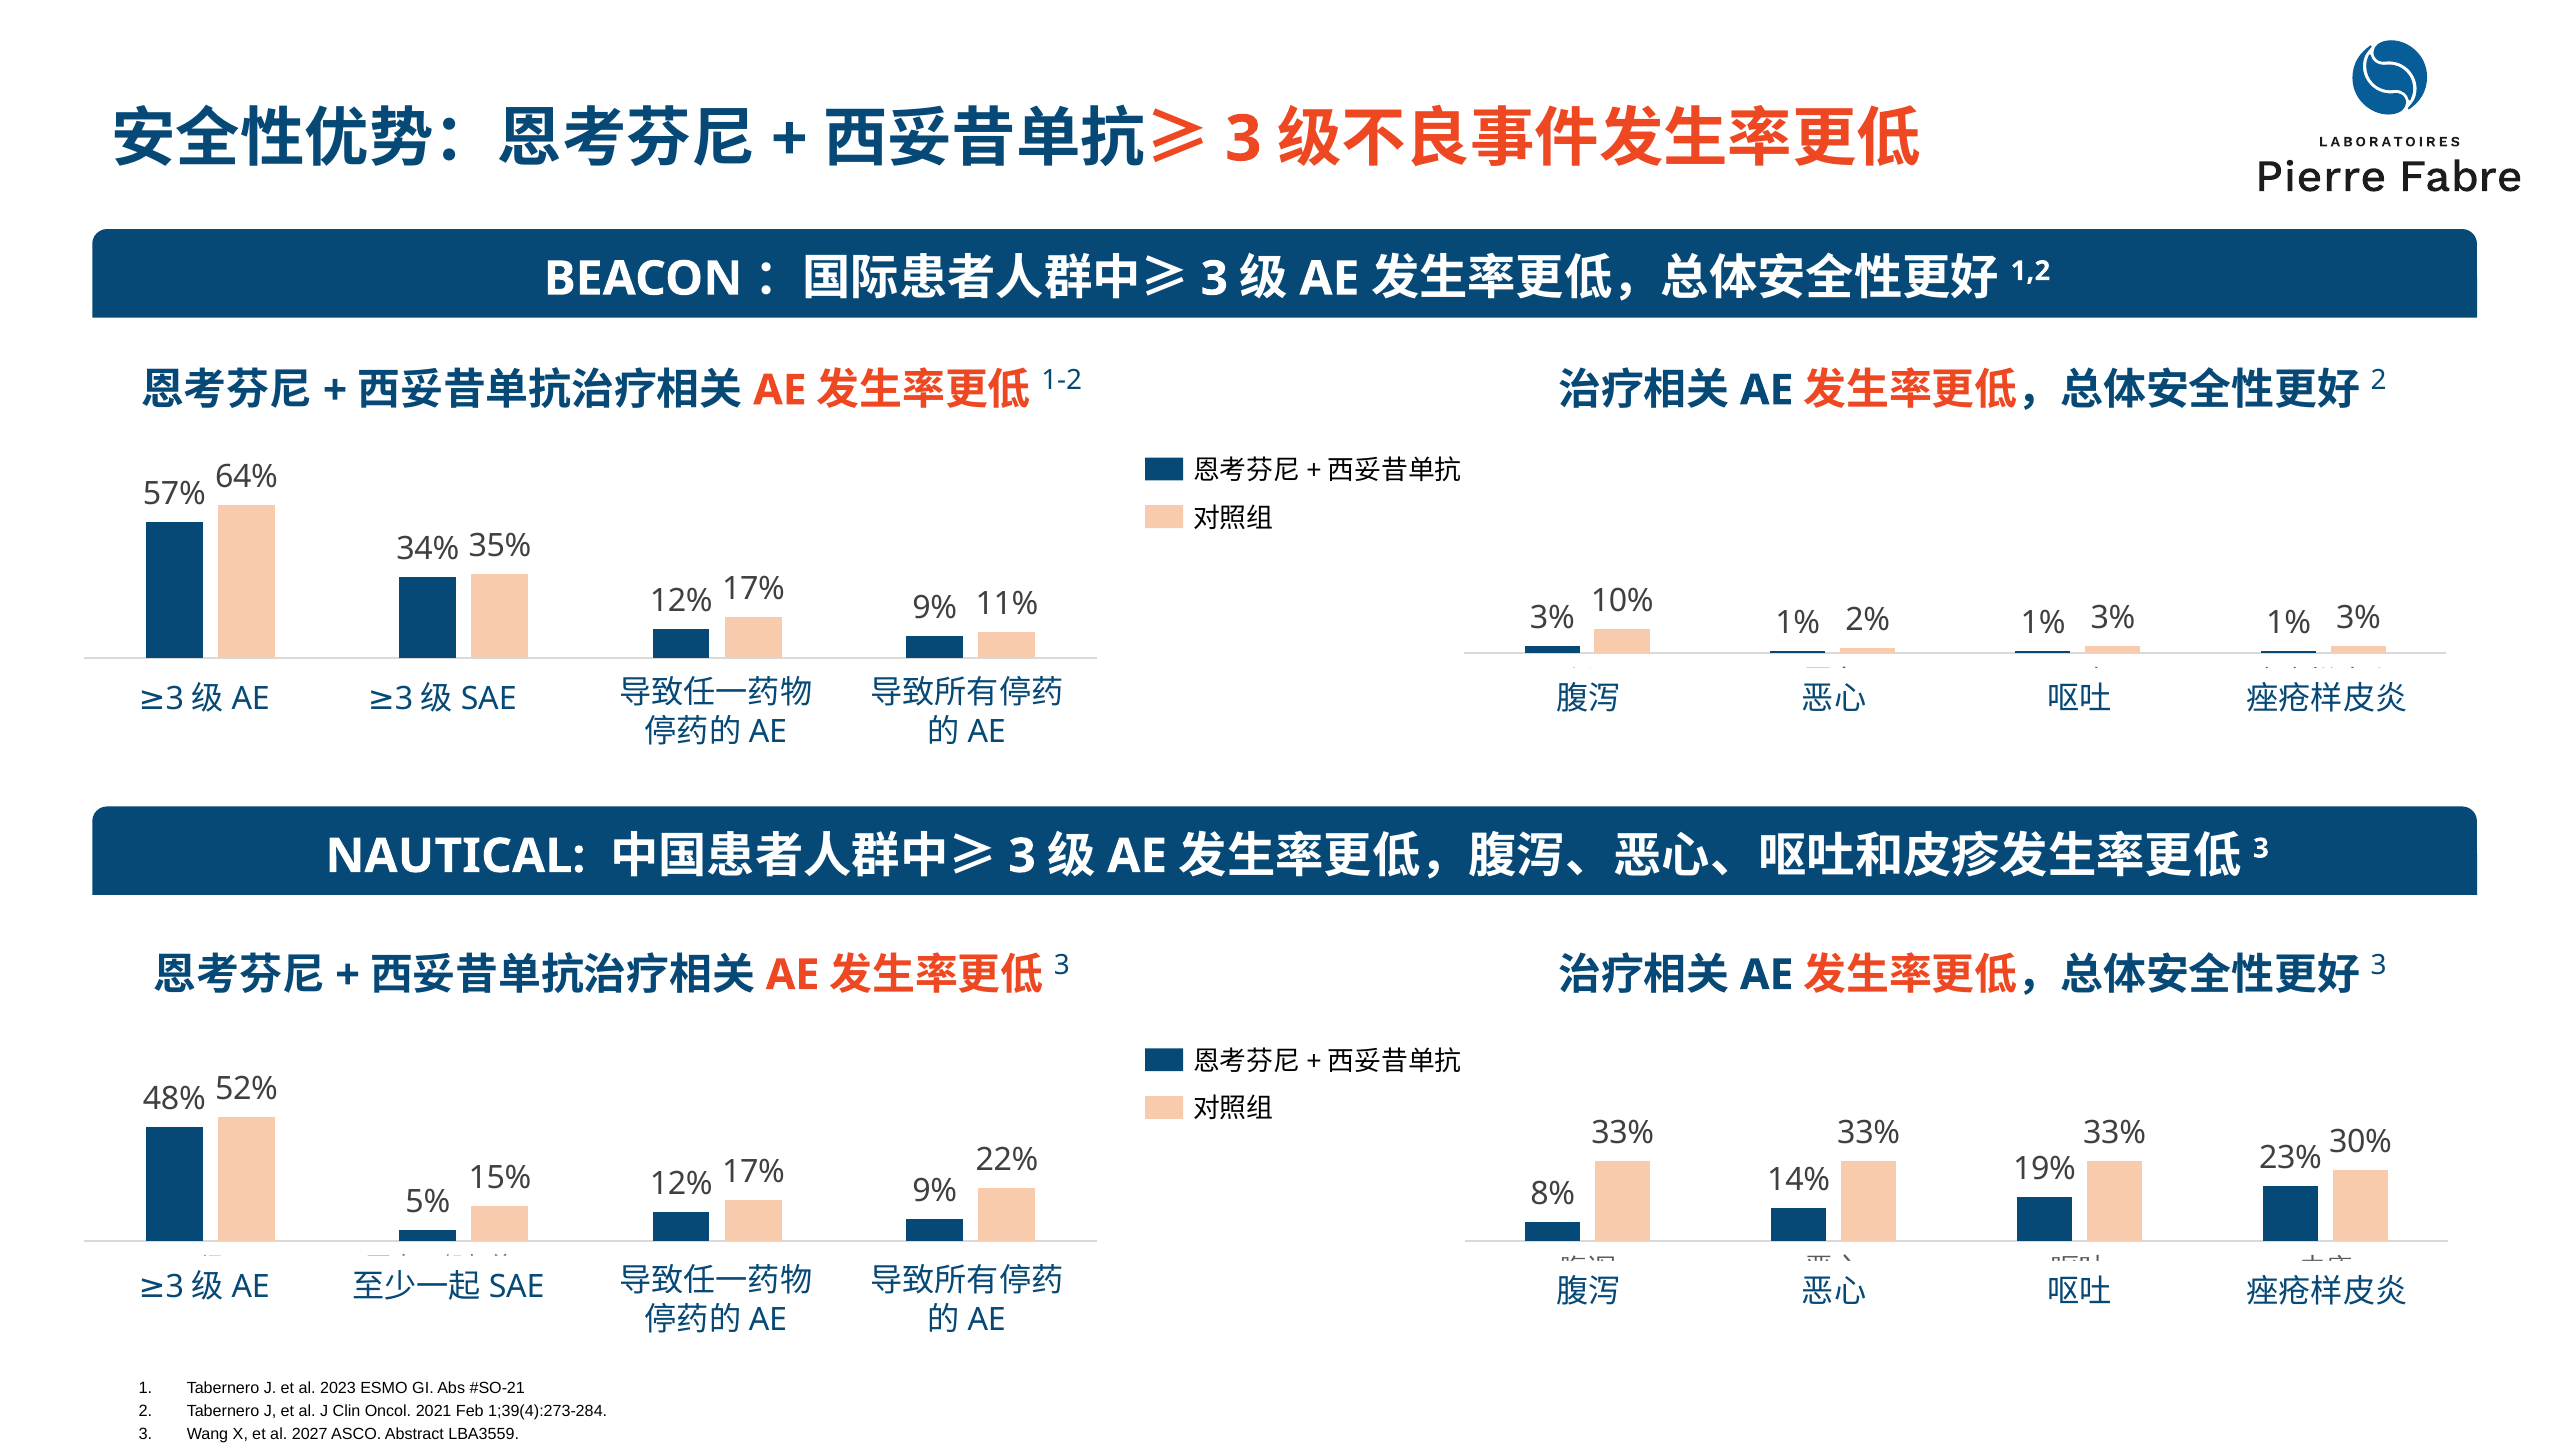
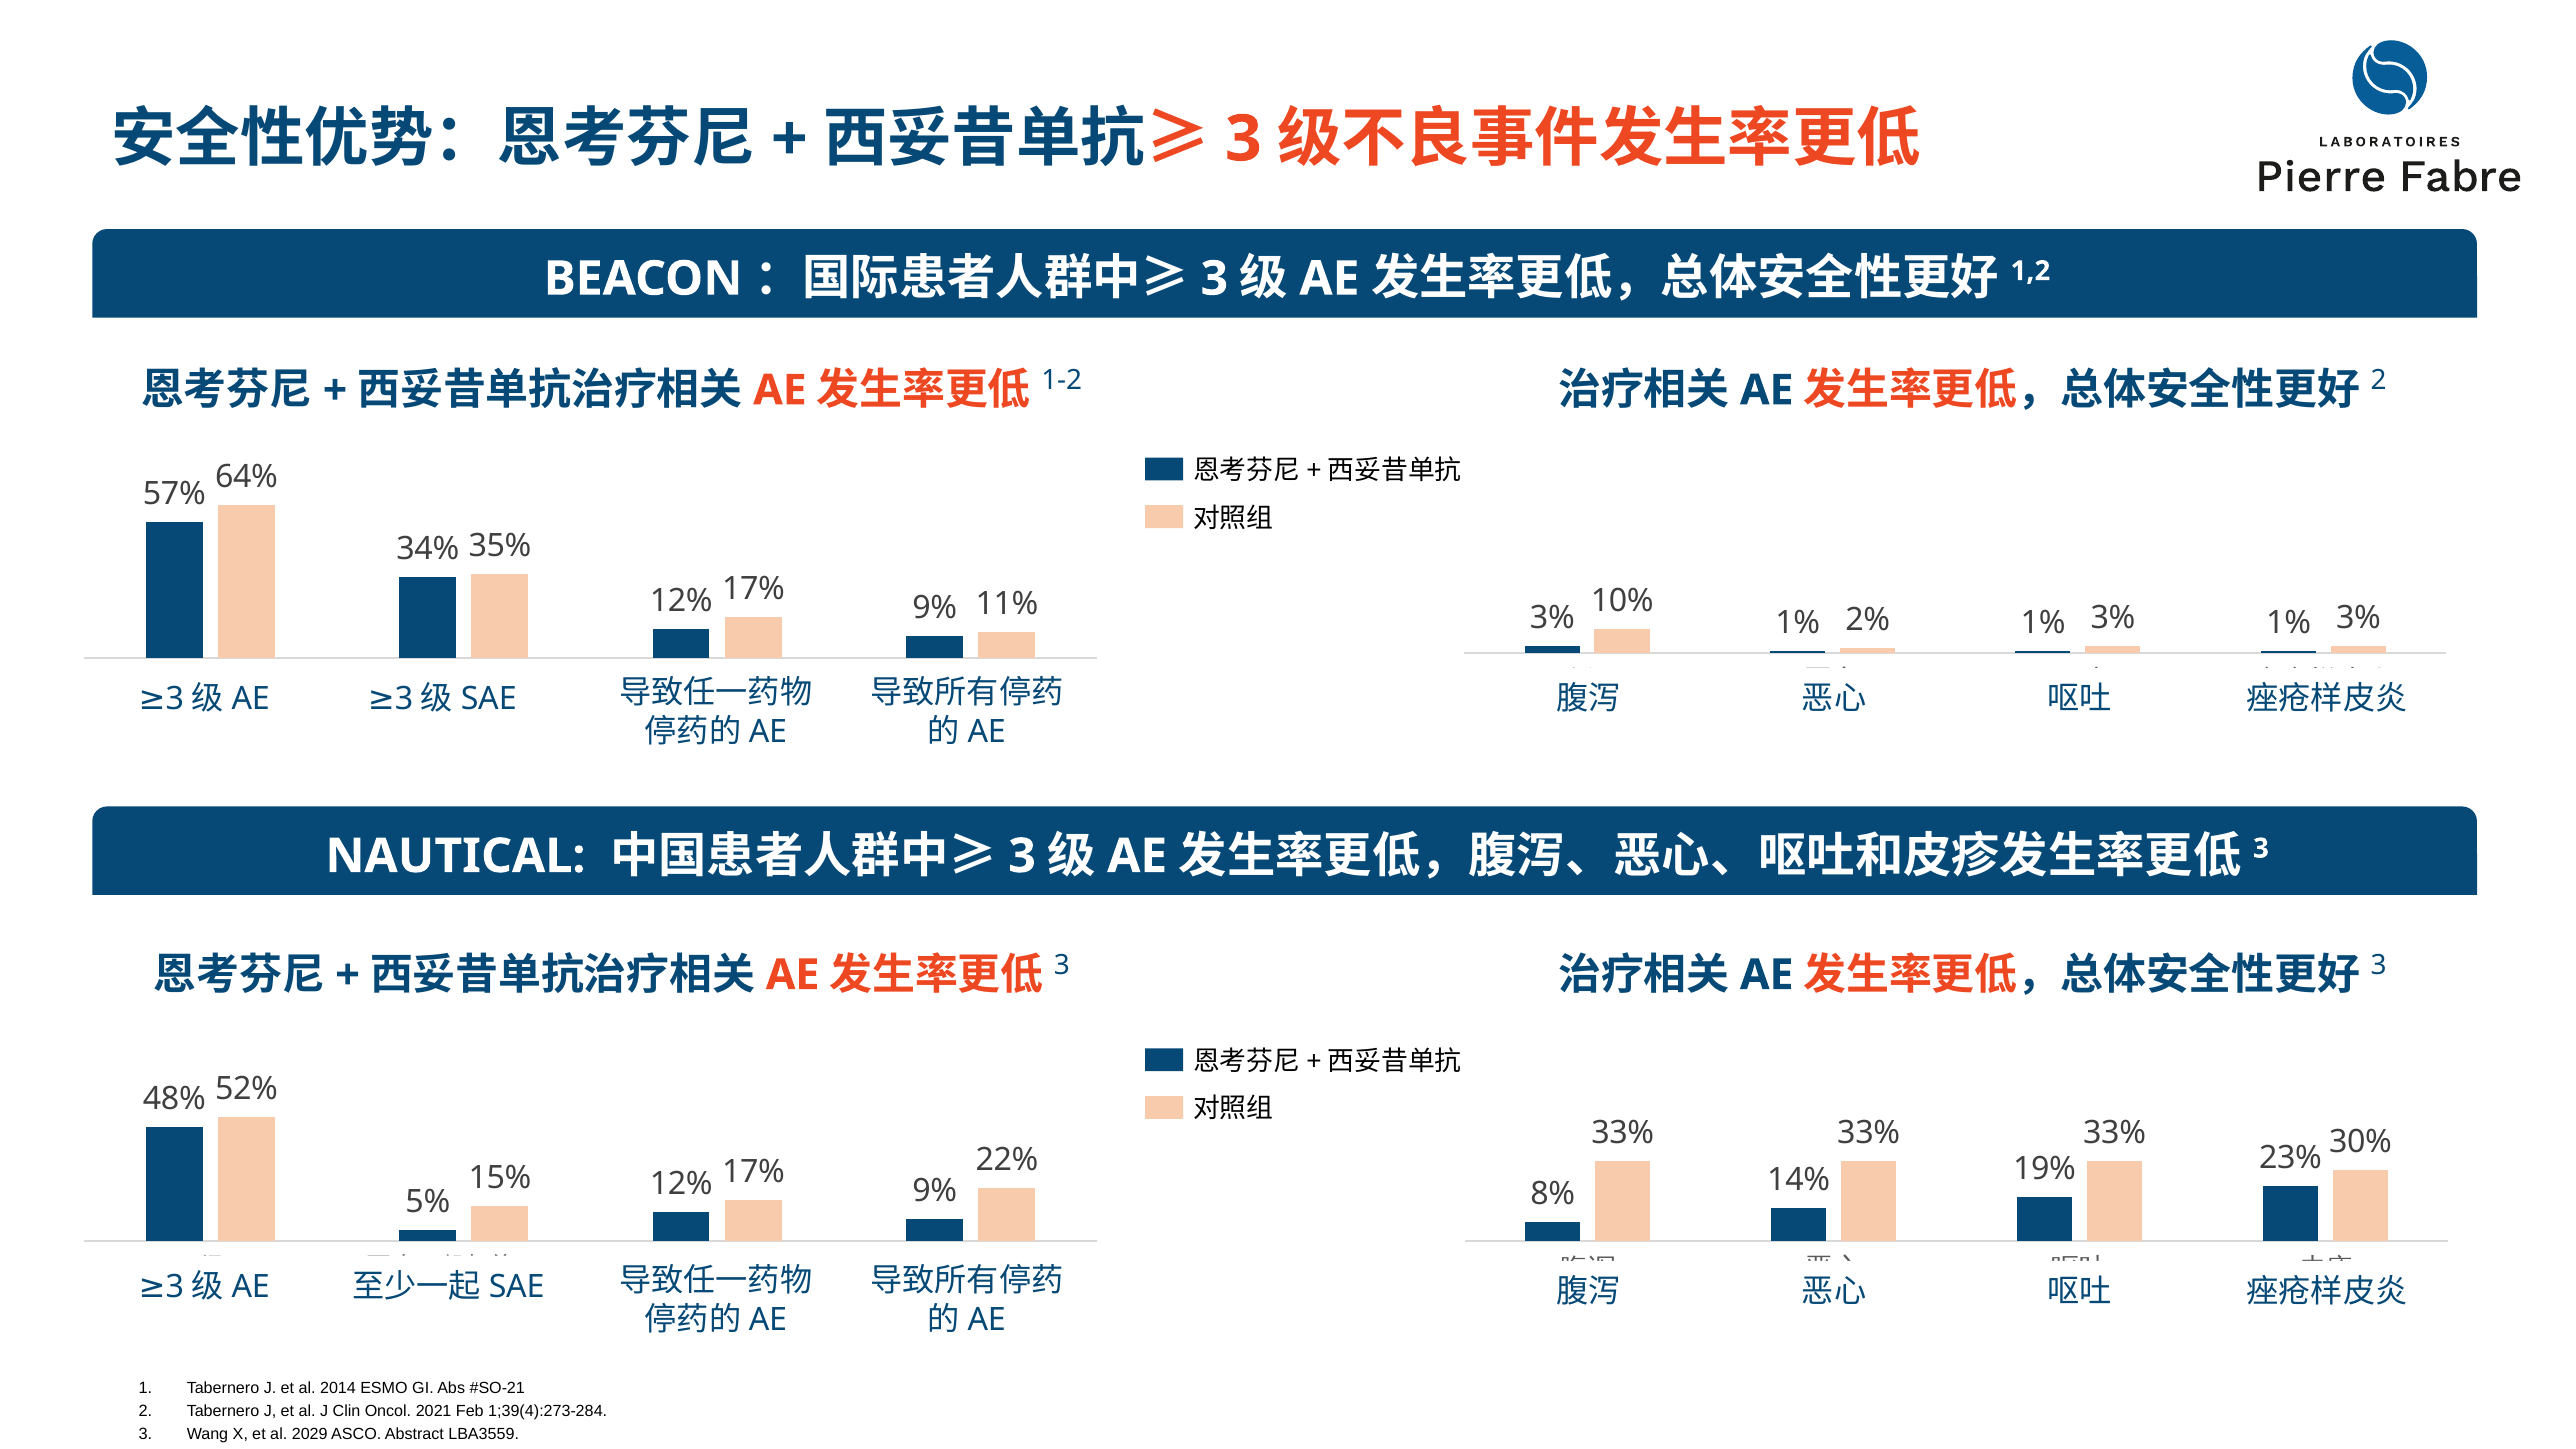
2023: 2023 -> 2014 (338, 1388)
2027: 2027 -> 2029 (310, 1434)
